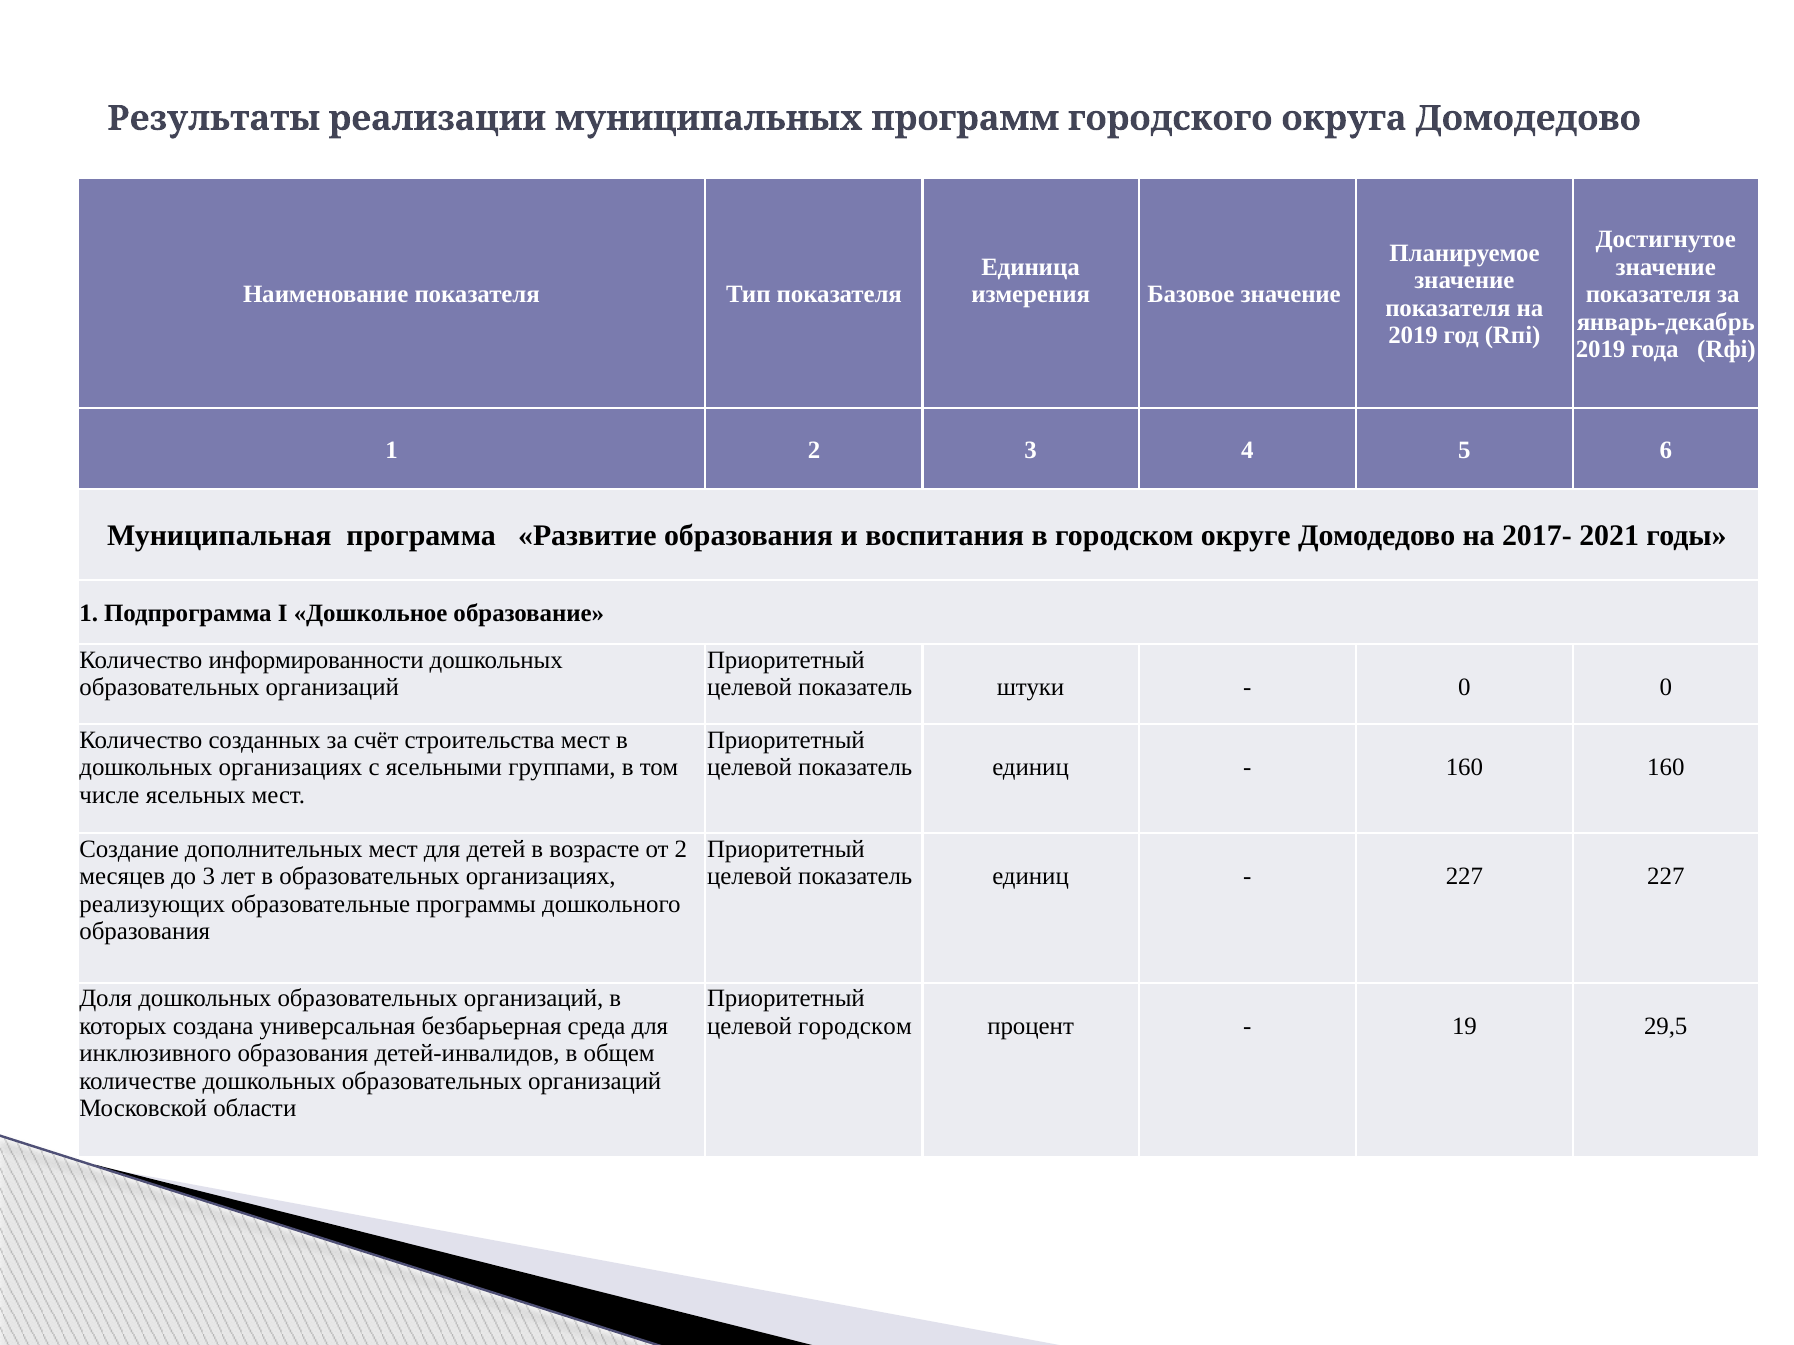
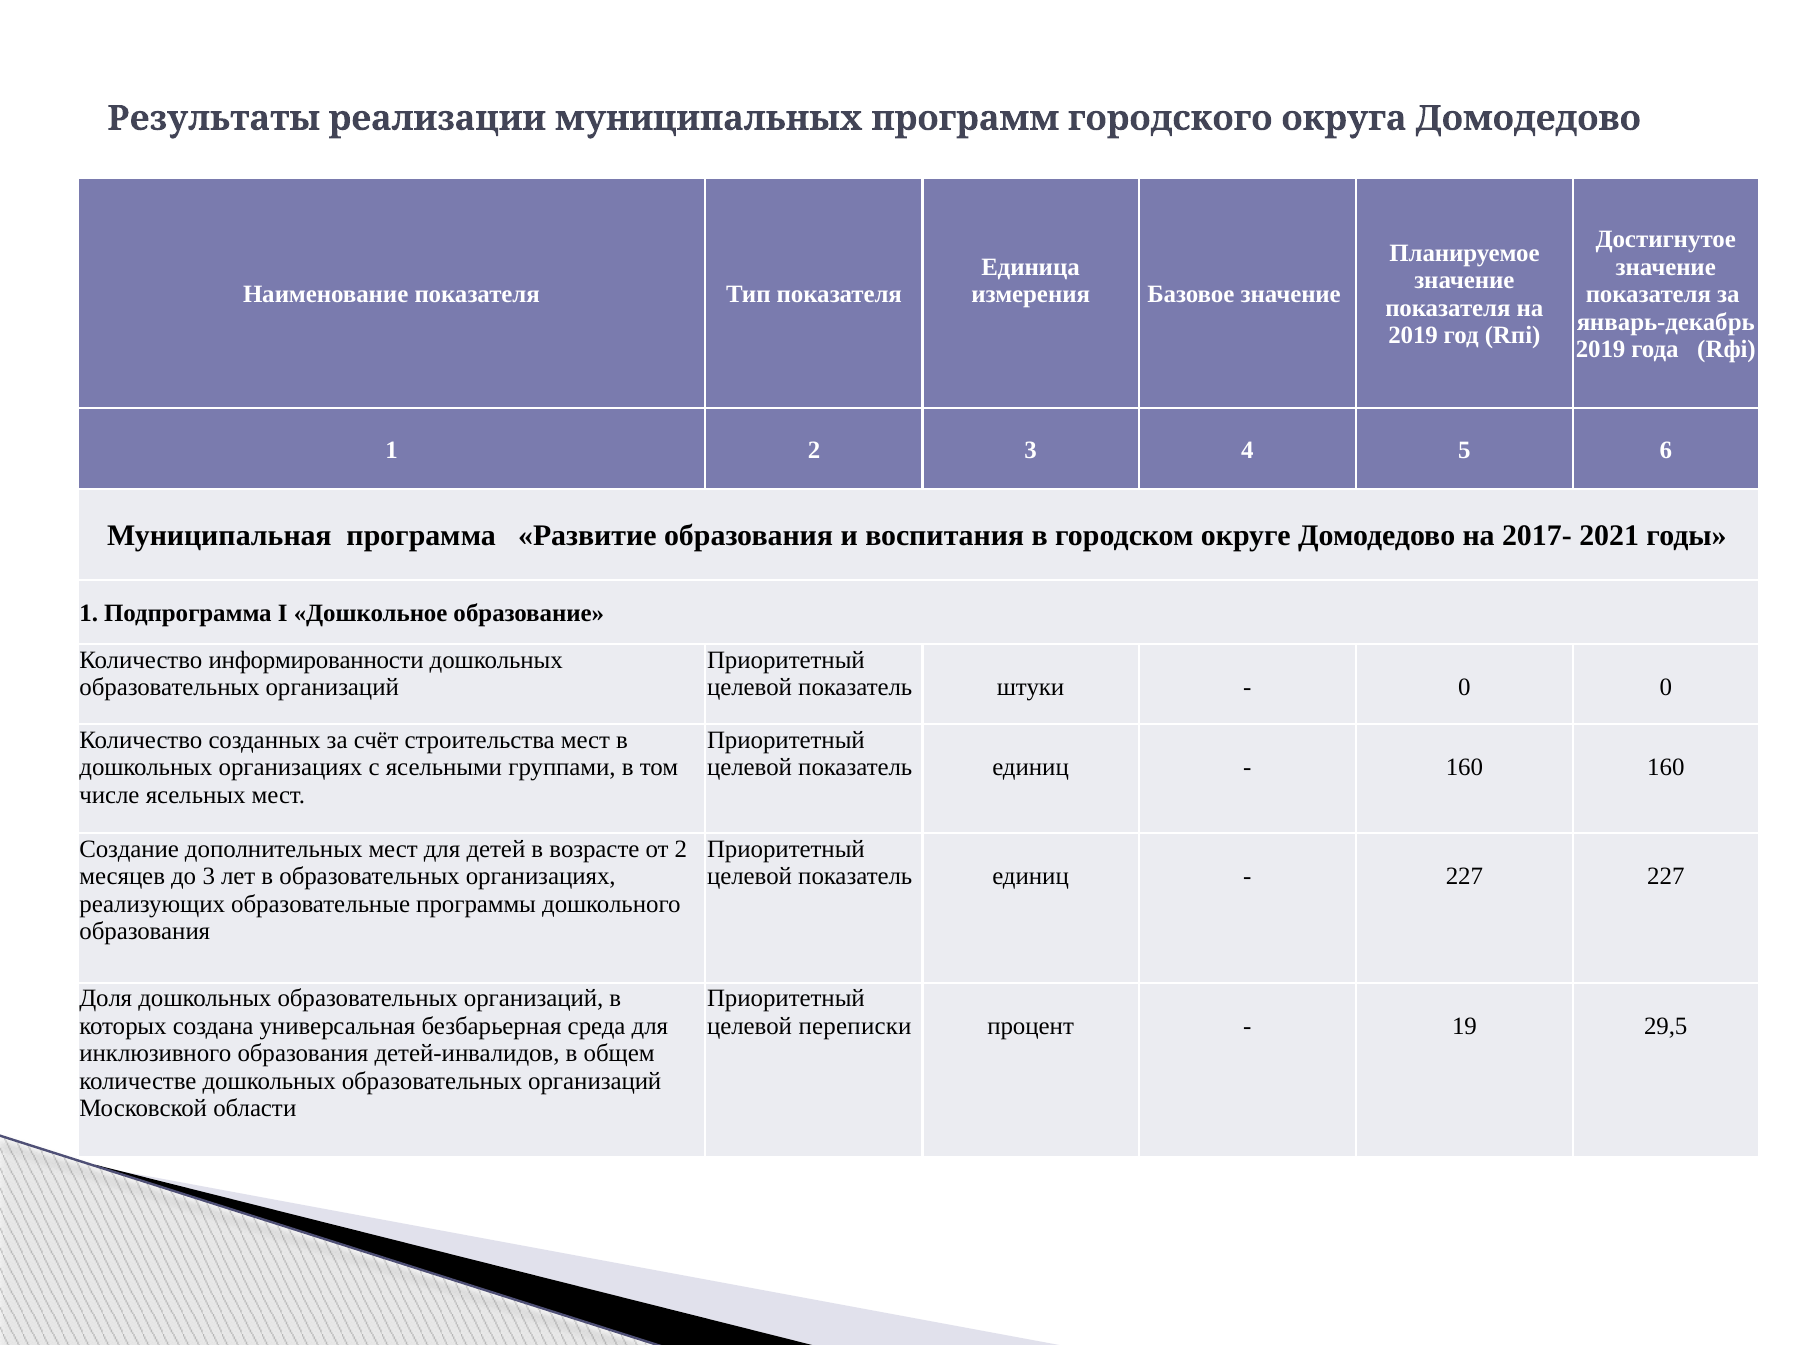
целевой городском: городском -> переписки (855, 1027)
